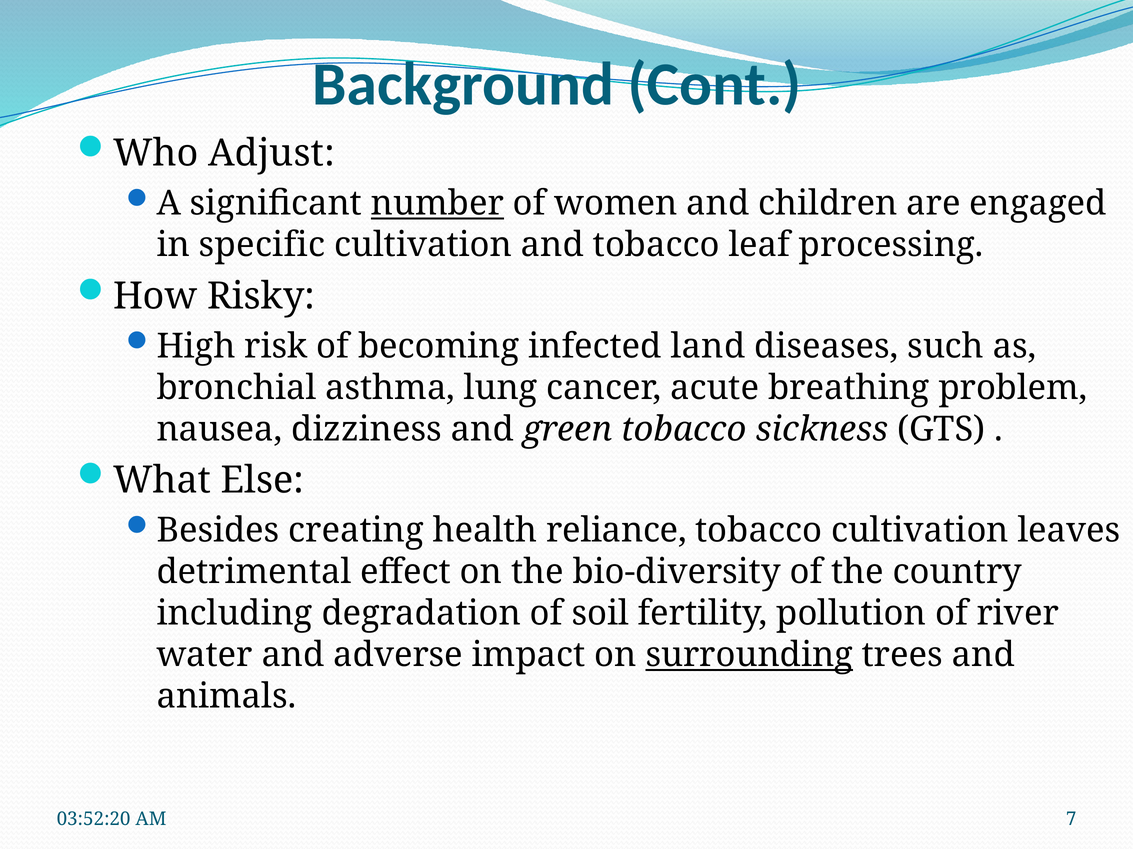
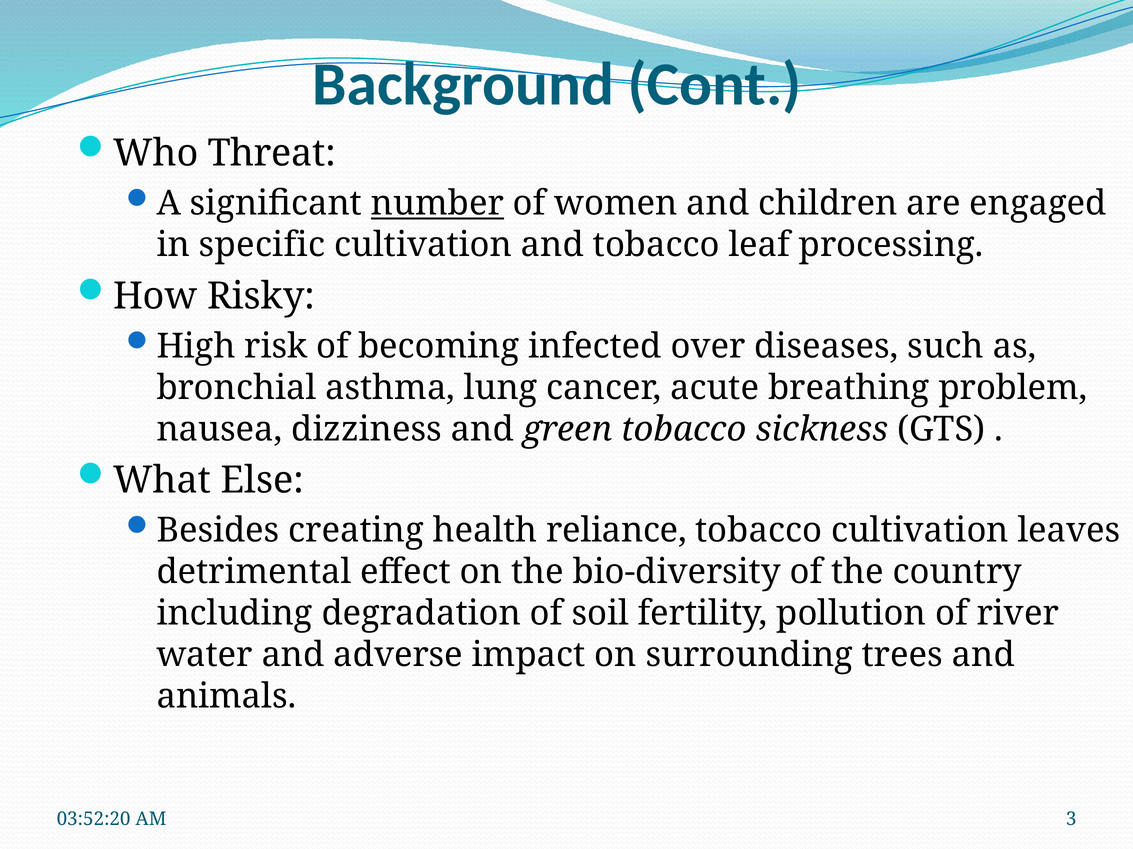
Adjust: Adjust -> Threat (272, 154)
land: land -> over (708, 347)
surrounding underline: present -> none (749, 656)
7: 7 -> 3 (1071, 820)
